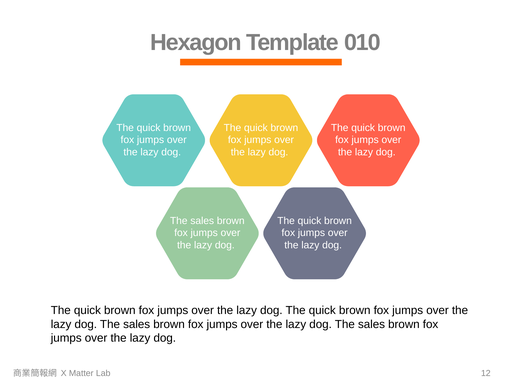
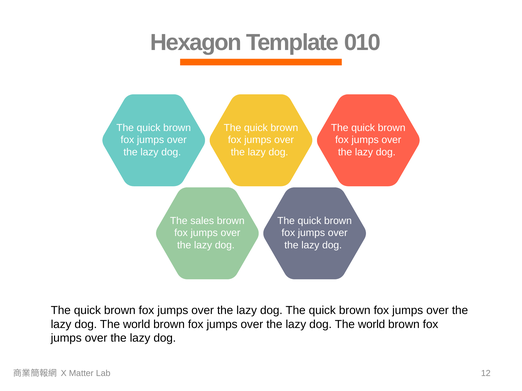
sales: sales -> world (137, 325)
sales: sales -> world (372, 325)
